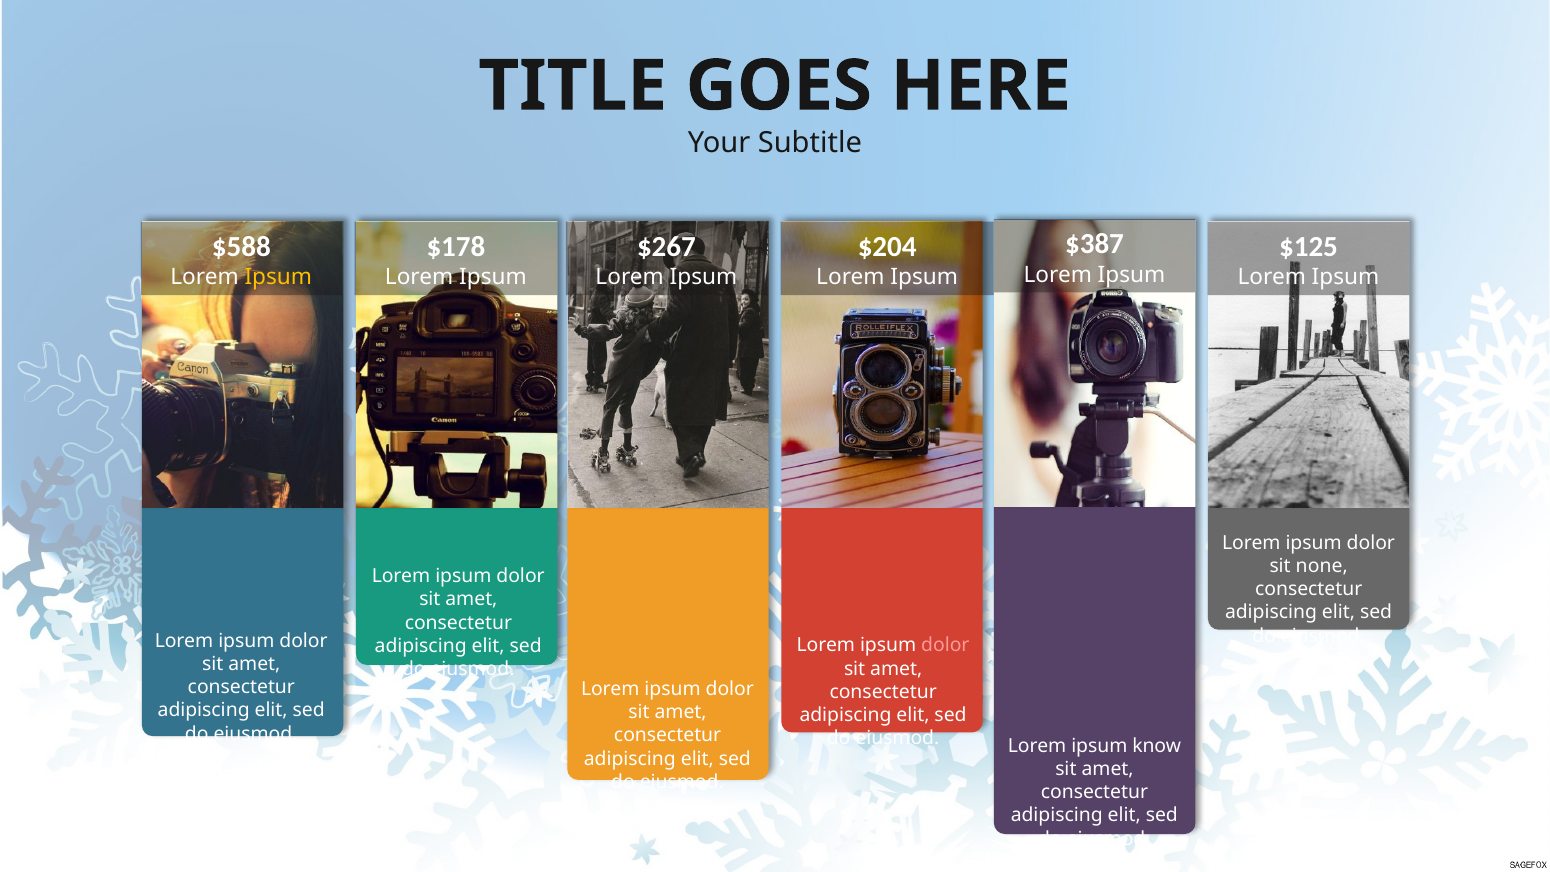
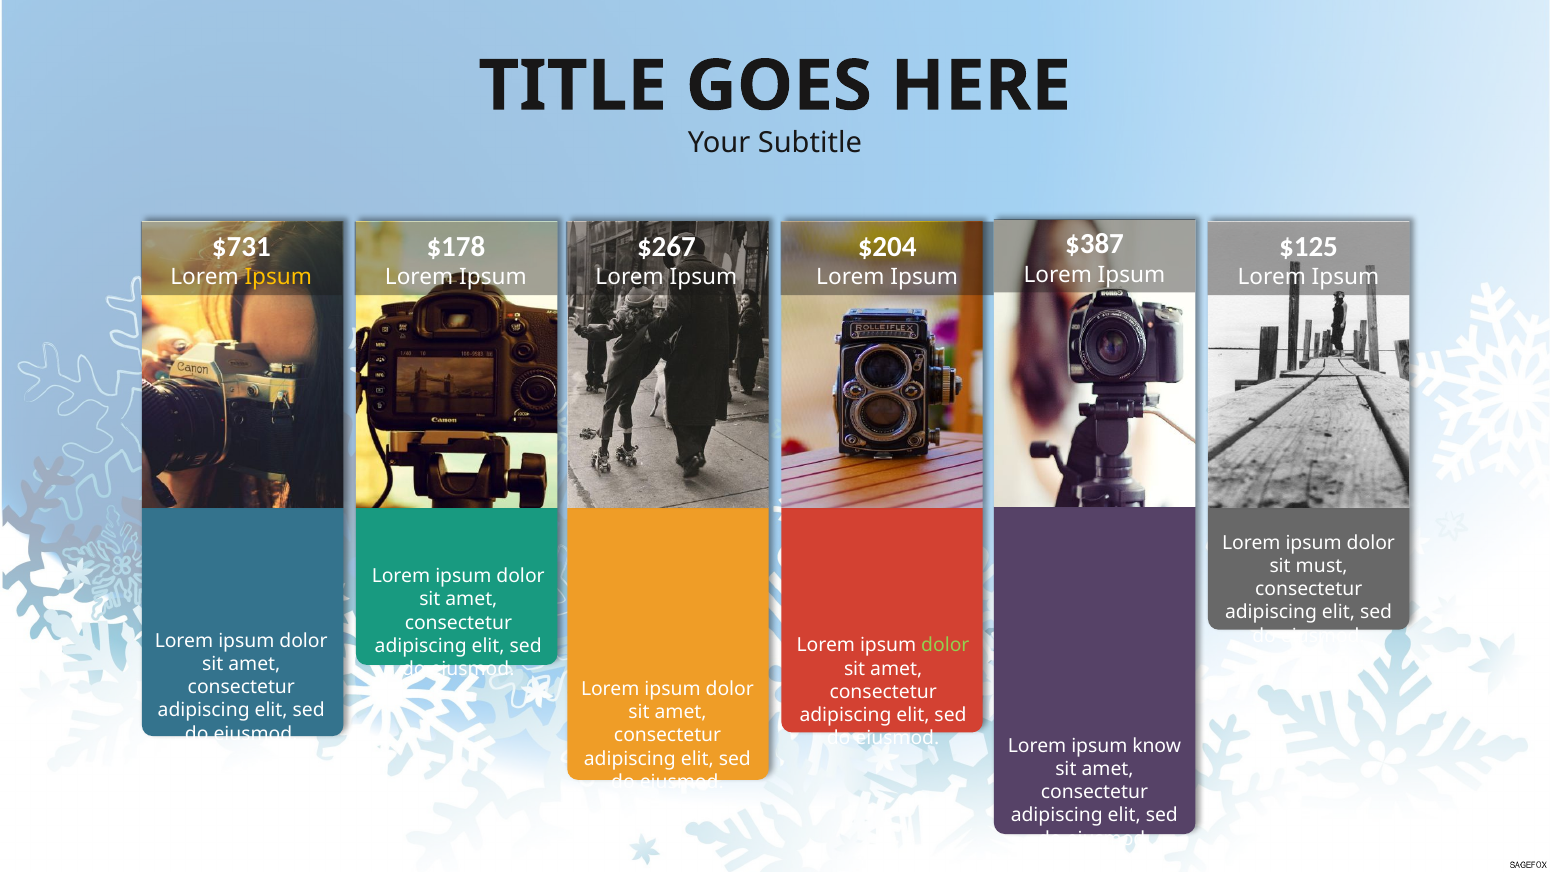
$588: $588 -> $731 (241, 247)
none: none -> must (1322, 566)
dolor colour: pink -> light green (945, 645)
